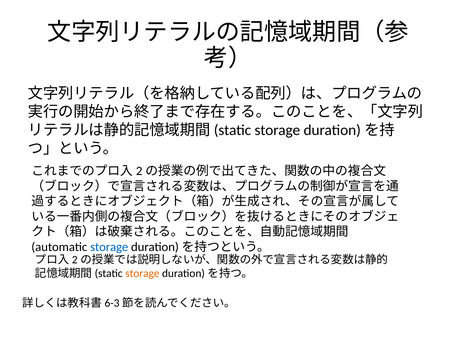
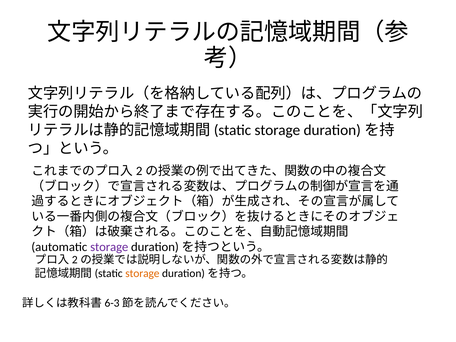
storage colour: blue -> purple (109, 247)
